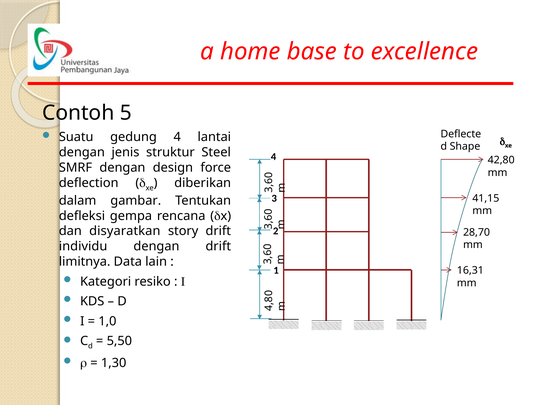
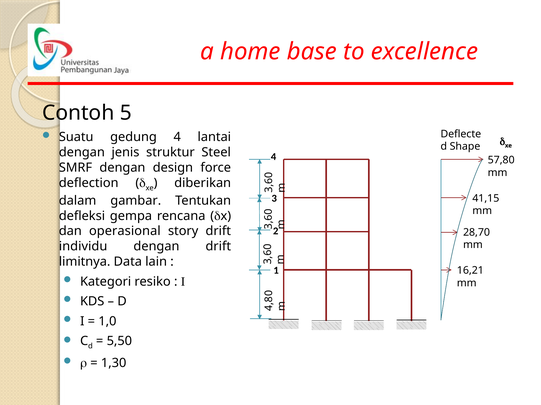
42,80: 42,80 -> 57,80 (501, 160)
disyaratkan: disyaratkan -> operasional (125, 232)
16,31: 16,31 -> 16,21 (470, 271)
